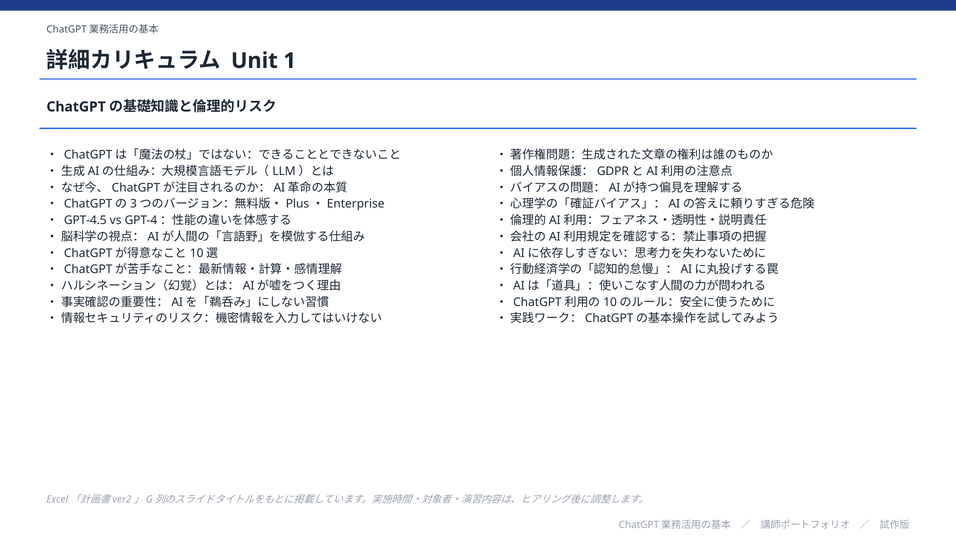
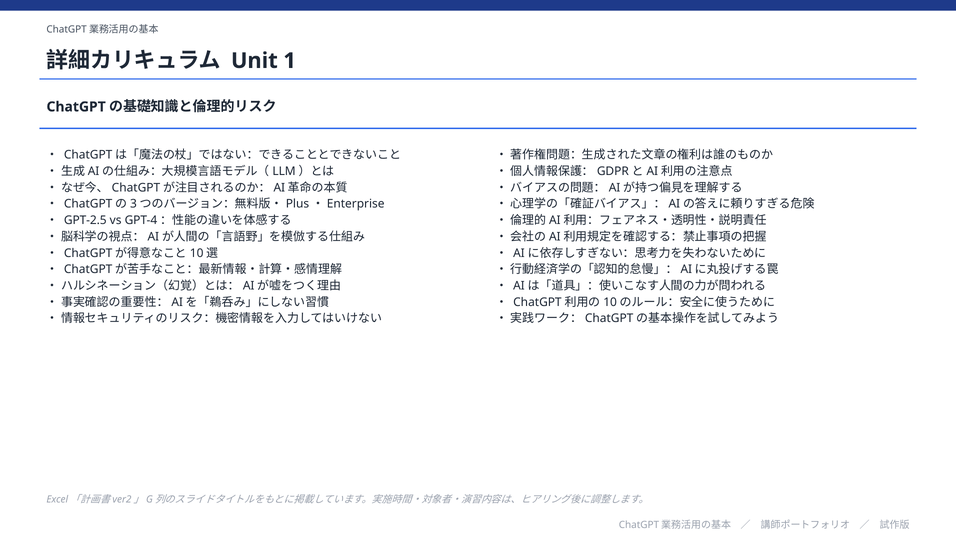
GPT-4.5: GPT-4.5 -> GPT-2.5 (85, 220)
